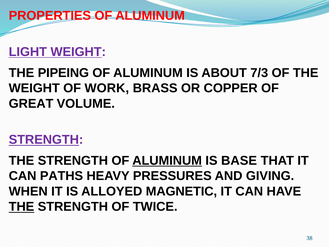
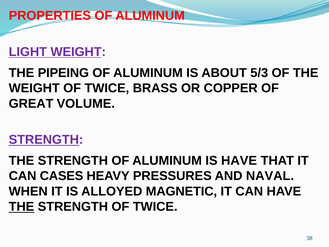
7/3: 7/3 -> 5/3 (259, 73)
WEIGHT OF WORK: WORK -> TWICE (107, 88)
ALUMINUM underline: present -> none (167, 160)
IS BASE: BASE -> HAVE (239, 160)
PATHS: PATHS -> CASES (62, 176)
GIVING: GIVING -> NAVAL (270, 176)
